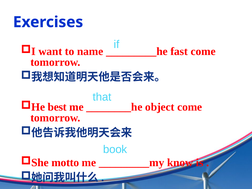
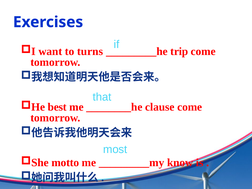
name: name -> turns (90, 51)
fast: fast -> trip (179, 51)
object: object -> clause (160, 107)
book: book -> most (115, 149)
